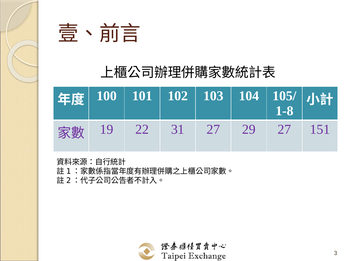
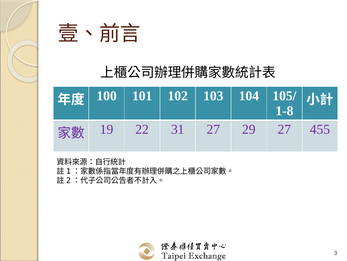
151: 151 -> 455 (320, 129)
